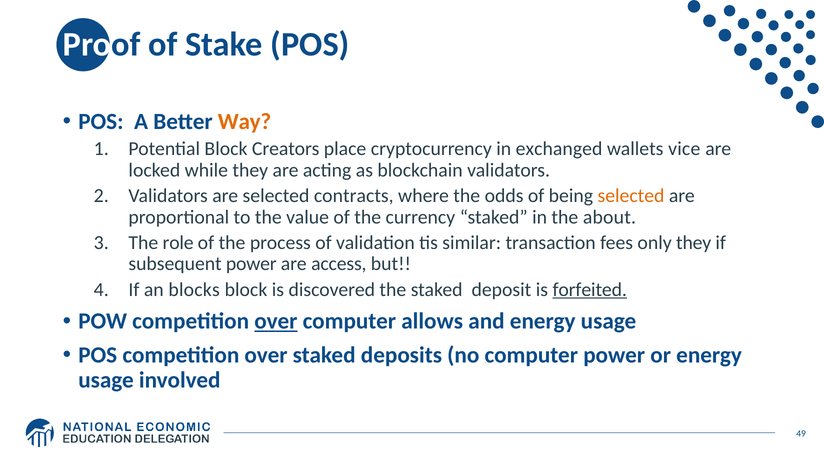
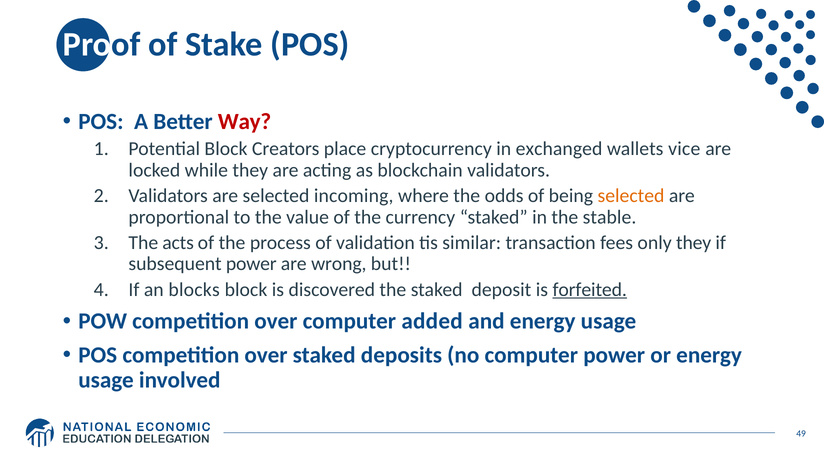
Way colour: orange -> red (244, 122)
contracts: contracts -> incoming (354, 196)
about: about -> stable (610, 217)
role: role -> acts (178, 243)
access: access -> wrong (339, 264)
over underline: present -> none (276, 322)
allows: allows -> added (432, 322)
